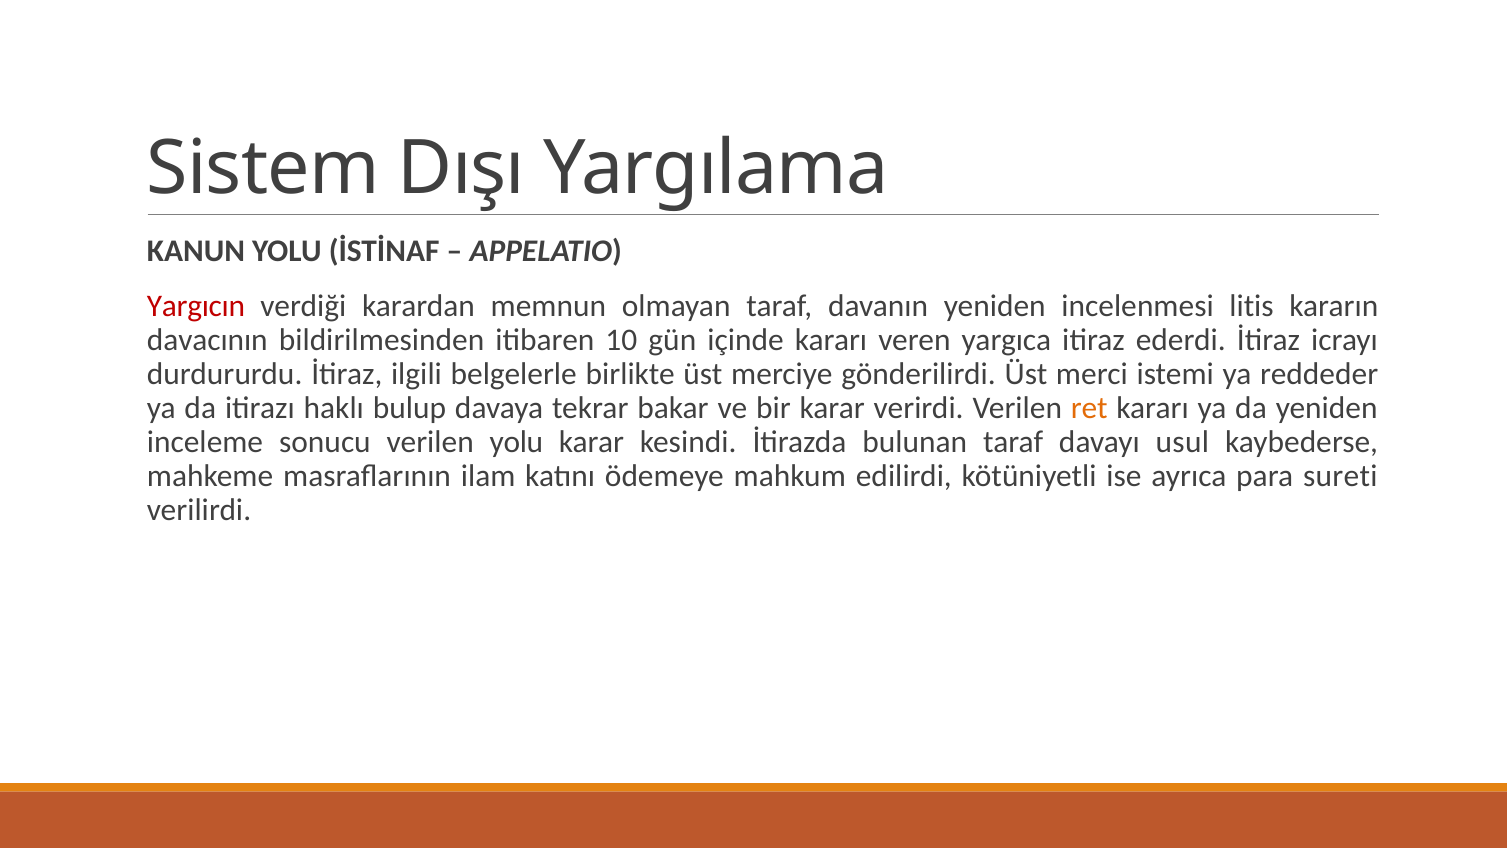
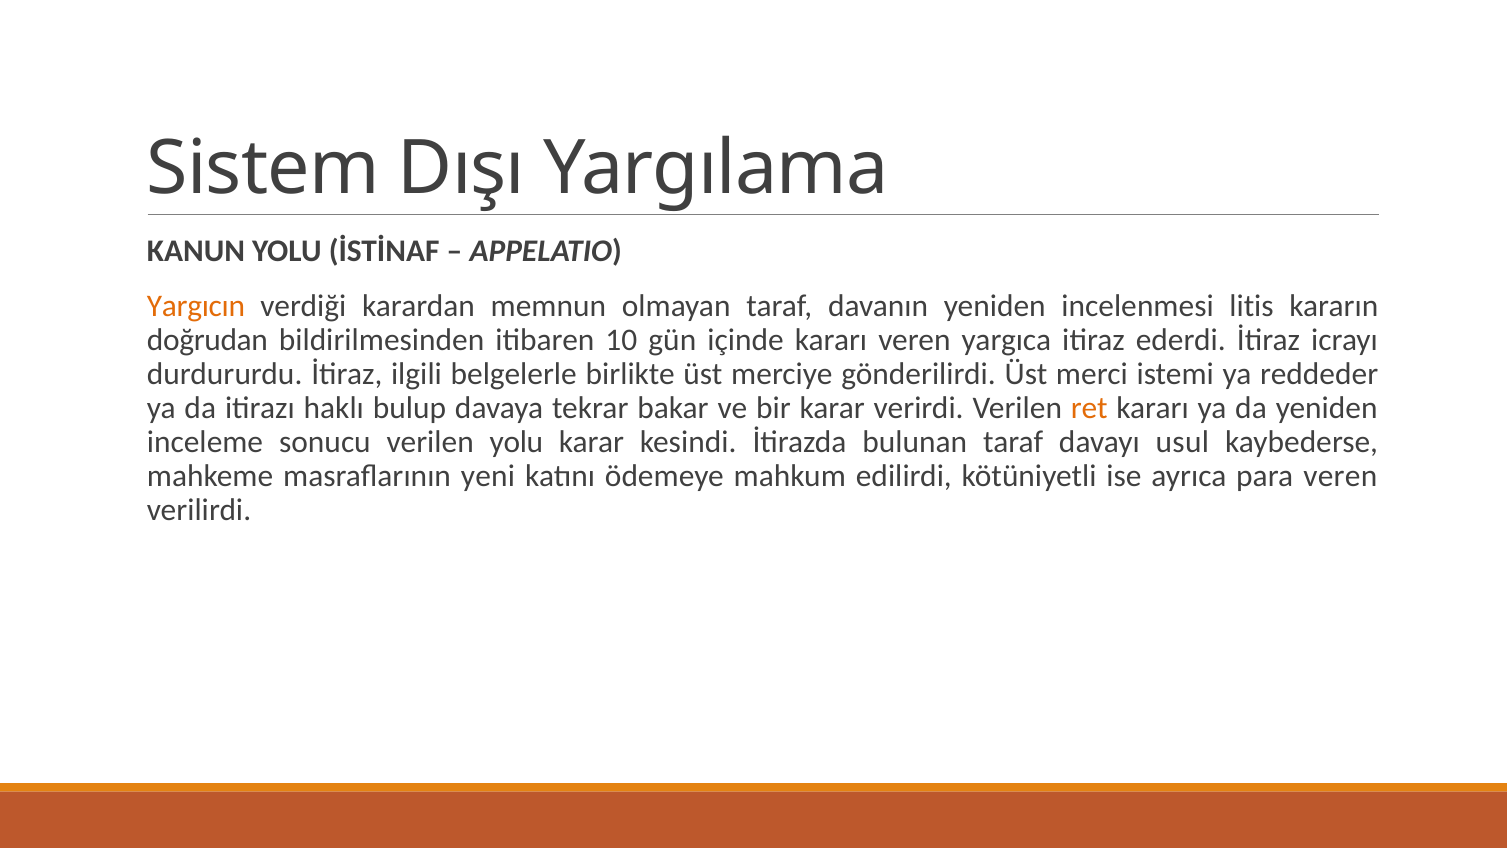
Yargıcın colour: red -> orange (196, 306)
davacının: davacının -> doğrudan (207, 340)
ilam: ilam -> yeni (488, 476)
para sureti: sureti -> veren (1340, 476)
